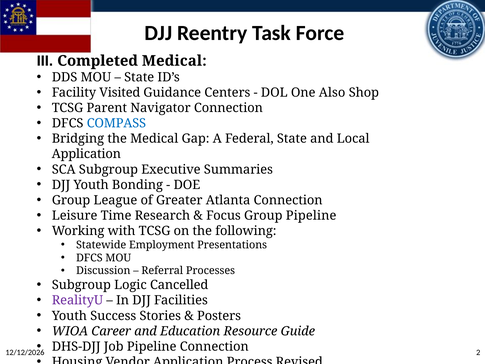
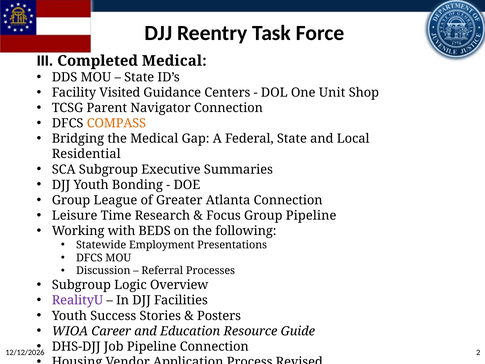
Also: Also -> Unit (332, 93)
COMPASS colour: blue -> orange (116, 123)
Application: Application -> Residential (86, 154)
with TCSG: TCSG -> BEDS (155, 231)
Cancelled: Cancelled -> Overview (179, 285)
